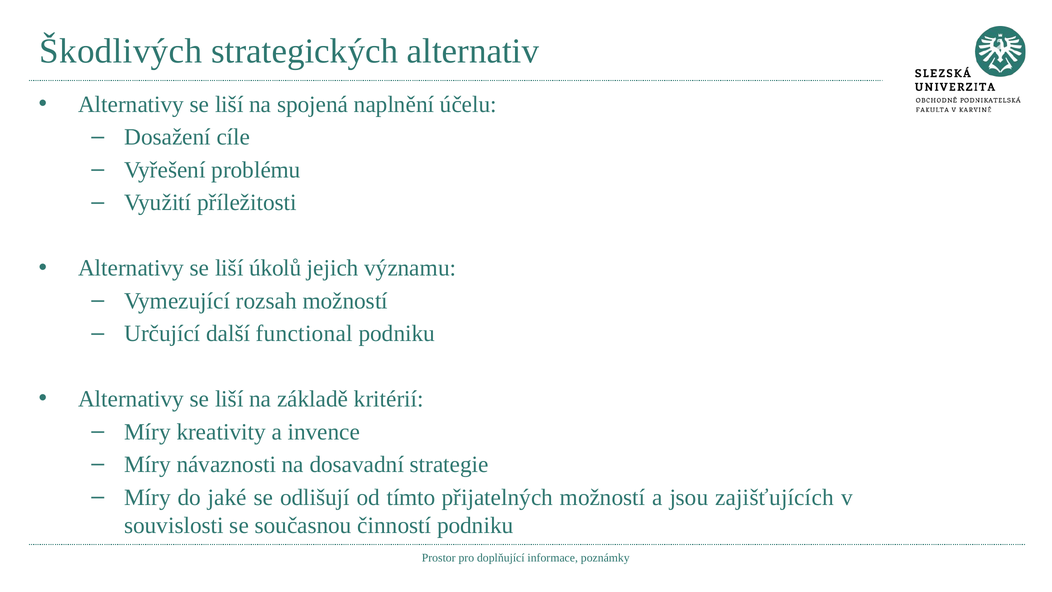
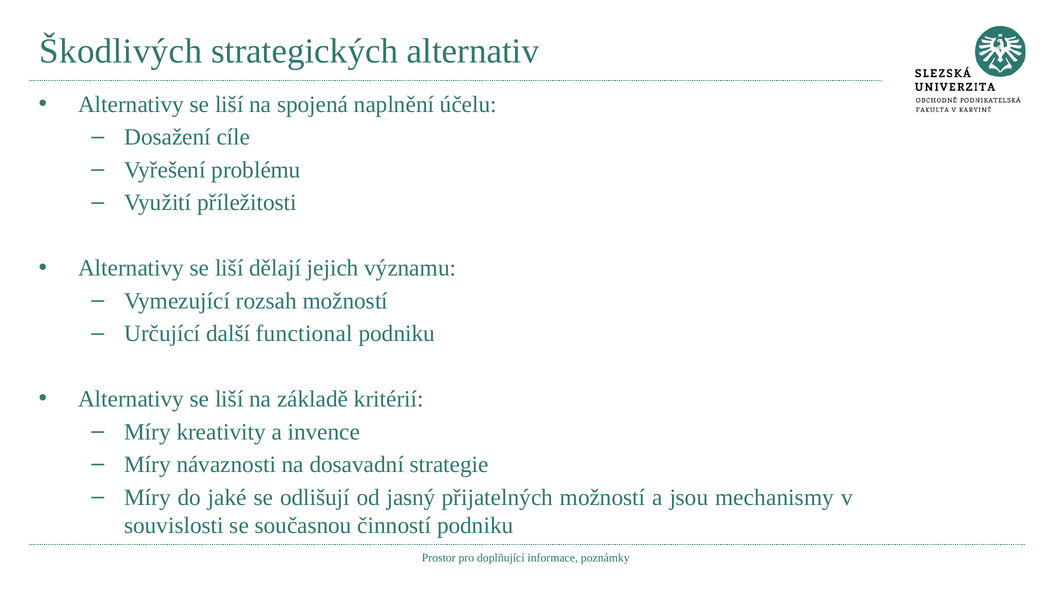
úkolů: úkolů -> dělají (275, 268)
tímto: tímto -> jasný (411, 497)
zajišťujících: zajišťujících -> mechanismy (775, 497)
